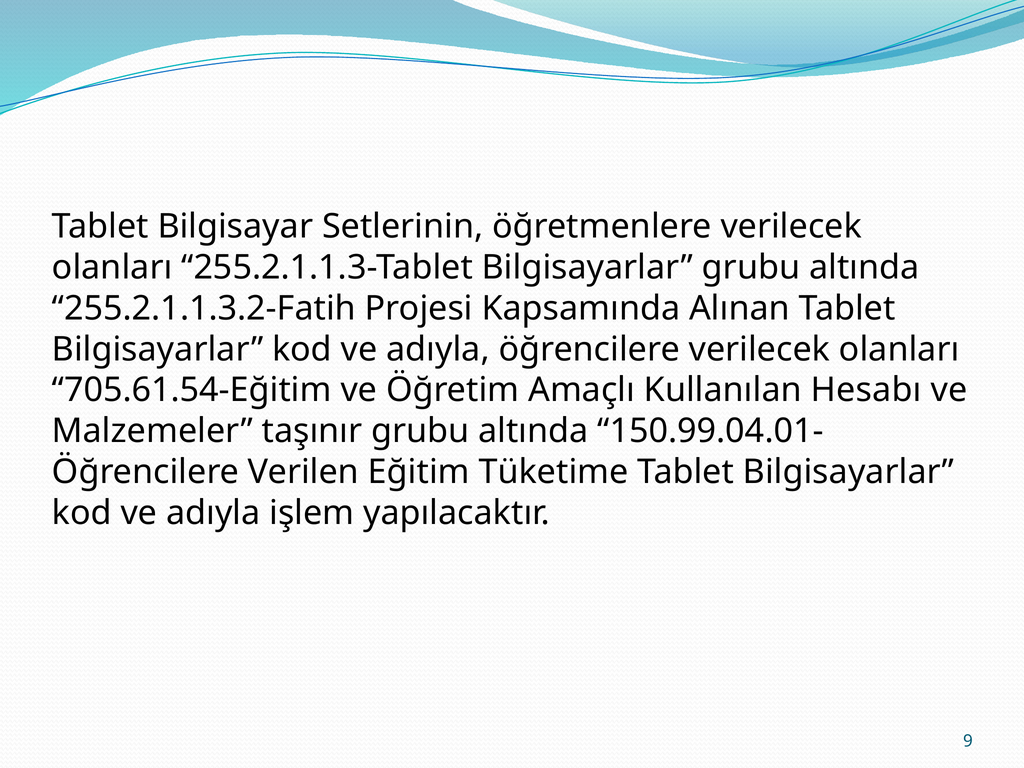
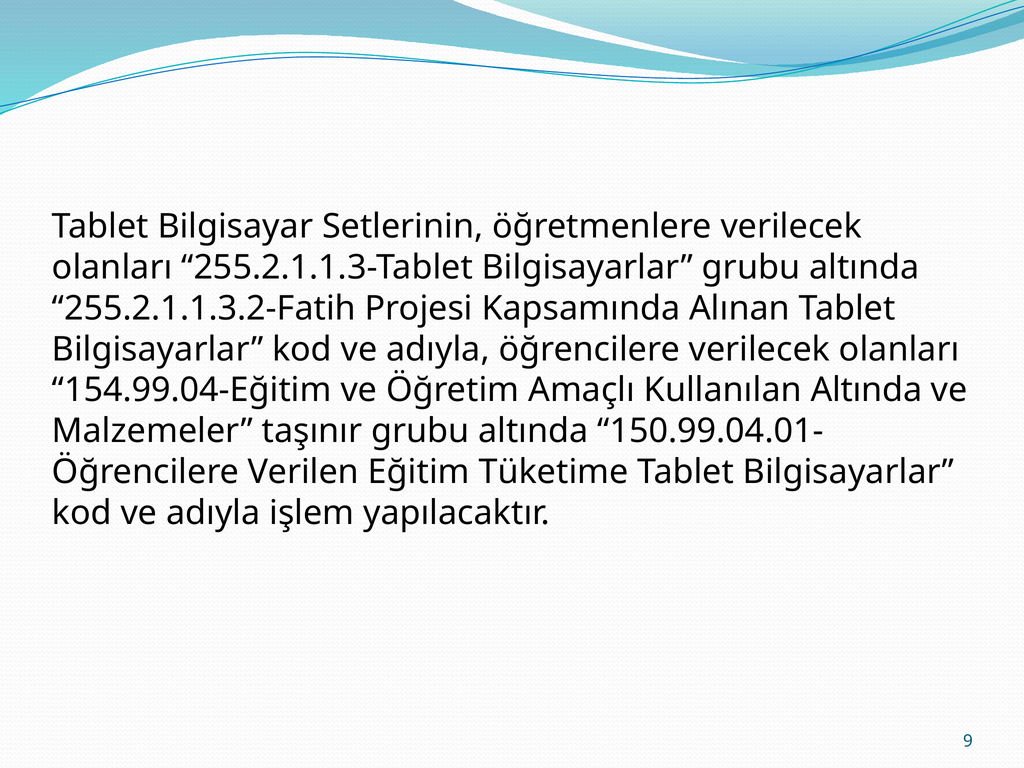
705.61.54-Eğitim: 705.61.54-Eğitim -> 154.99.04-Eğitim (192, 390)
Kullanılan Hesabı: Hesabı -> Altında (866, 390)
